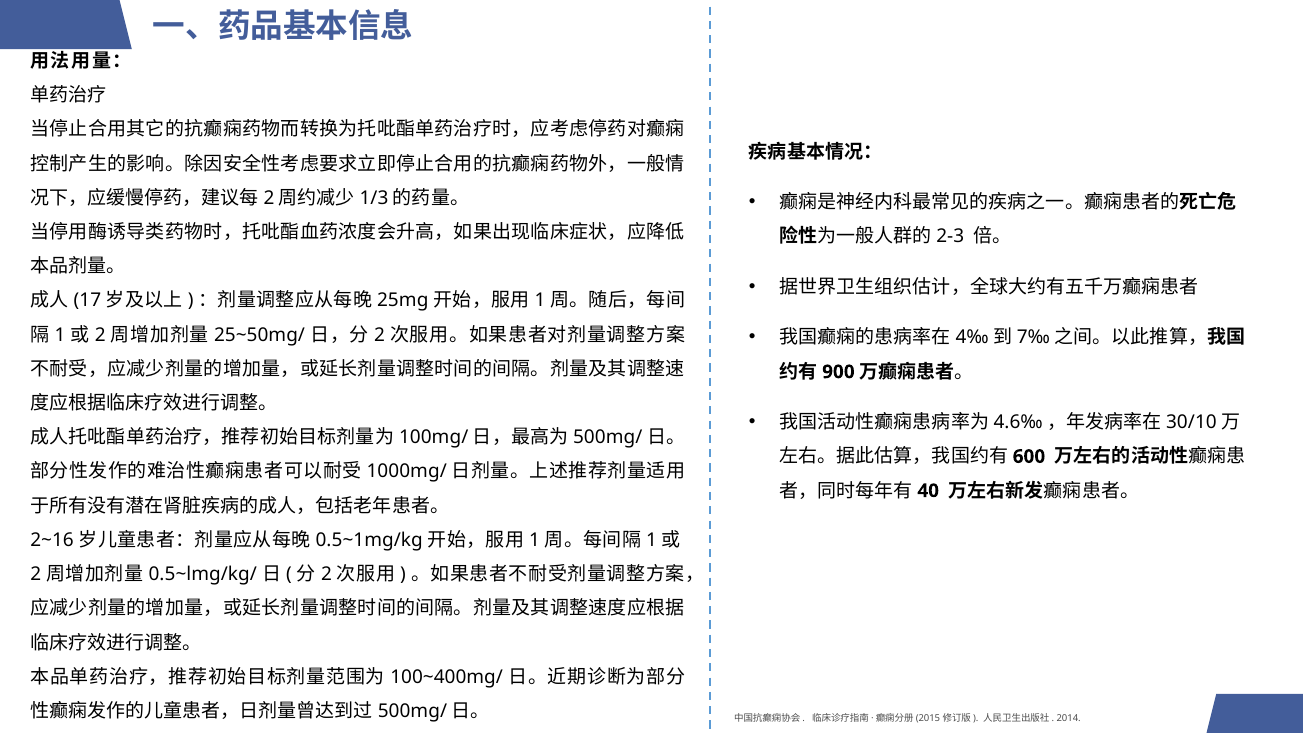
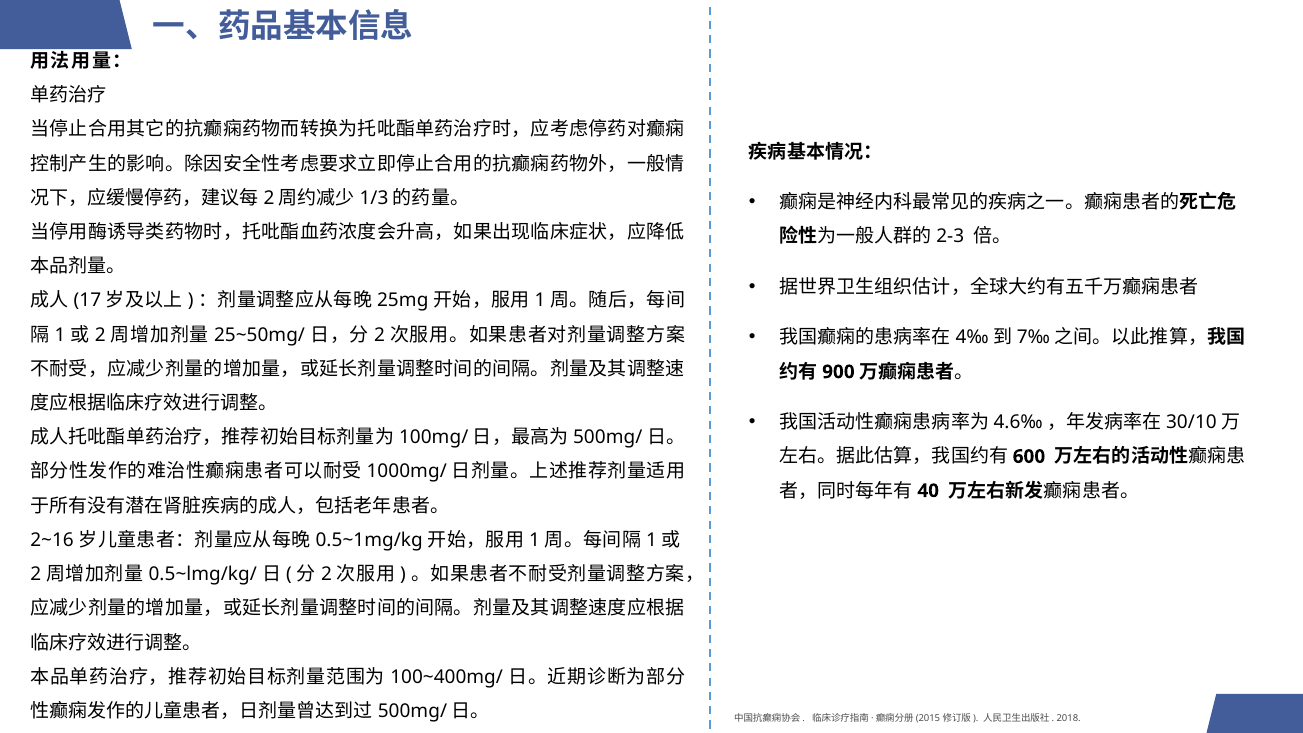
2014: 2014 -> 2018 (1069, 719)
